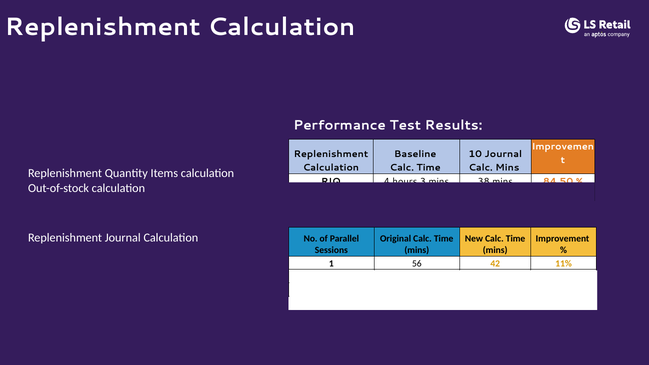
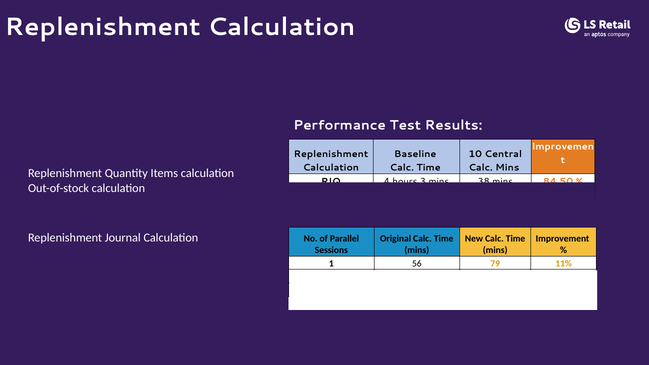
10 Journal: Journal -> Central (503, 154)
42: 42 -> 79 (495, 264)
